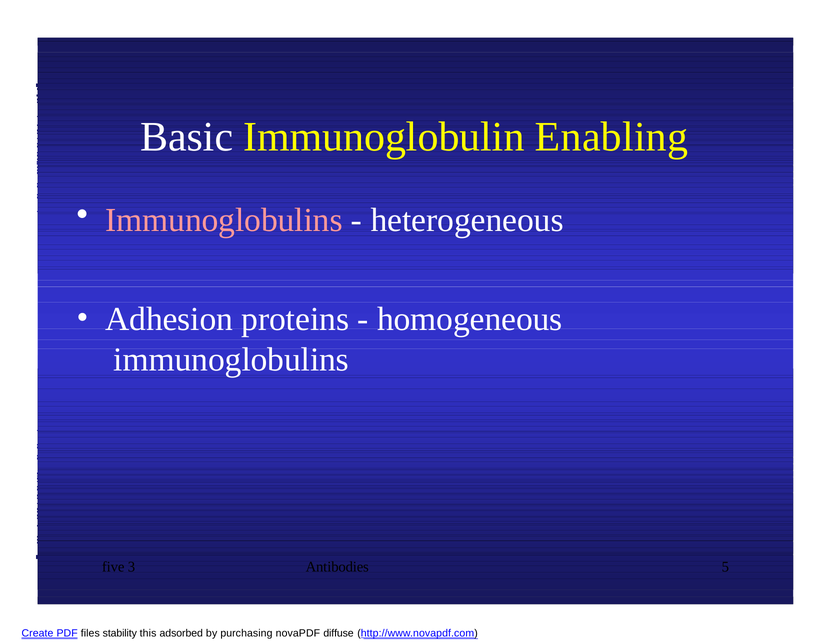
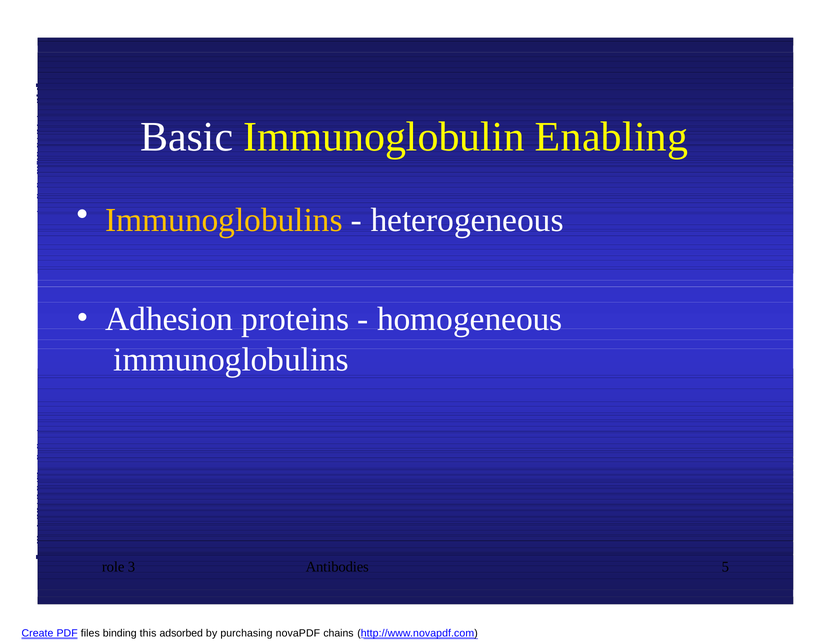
Immunoglobulins colour: pink -> yellow (224, 220)
five: five -> role (113, 567)
stability: stability -> binding (120, 633)
diffuse: diffuse -> chains (339, 633)
